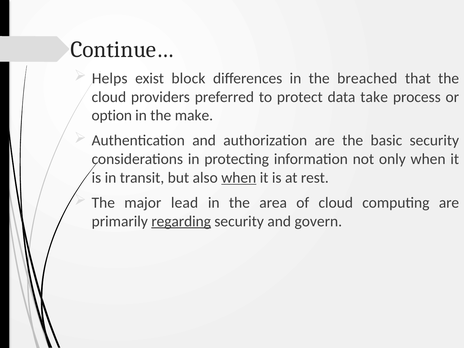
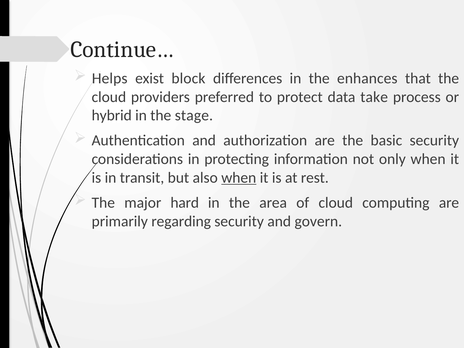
breached: breached -> enhances (367, 78)
option: option -> hybrid (112, 116)
make: make -> stage (194, 116)
lead: lead -> hard (185, 203)
regarding underline: present -> none (181, 221)
